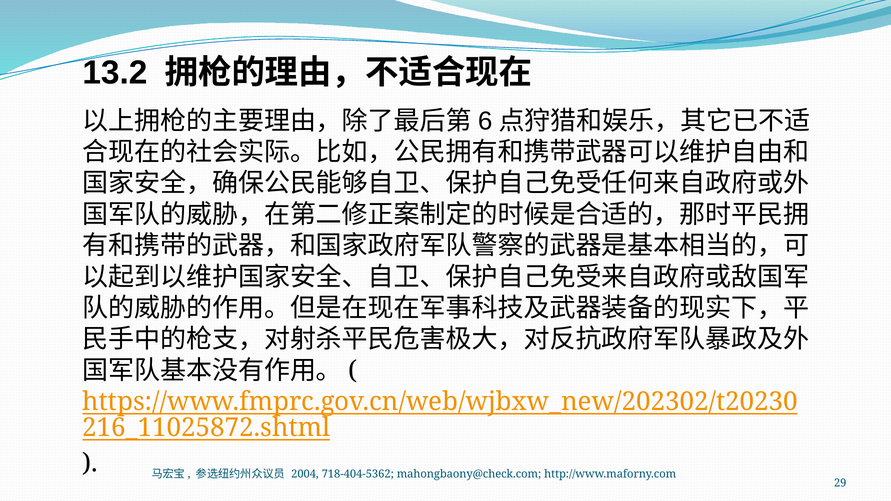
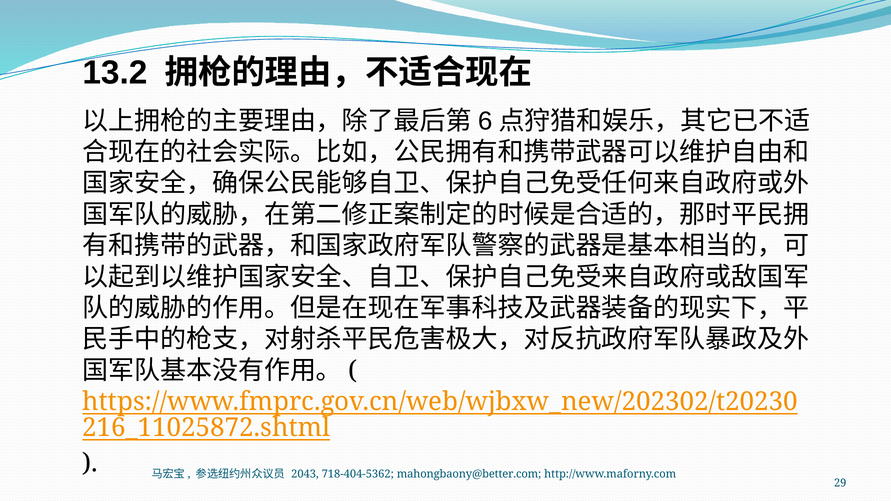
2004: 2004 -> 2043 (305, 474)
mahongbaony@check.com: mahongbaony@check.com -> mahongbaony@better.com (469, 474)
